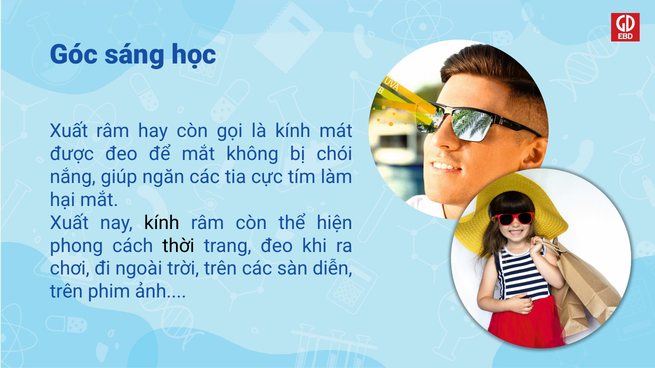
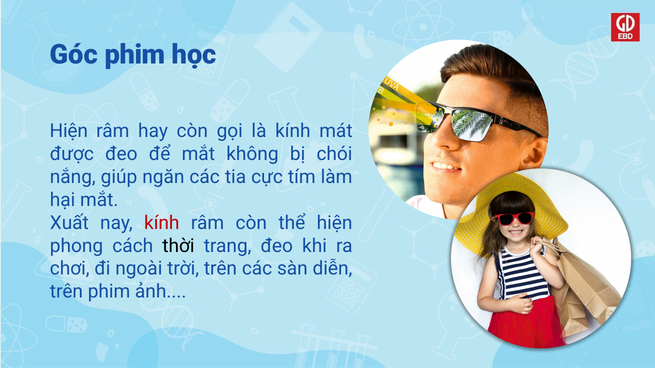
Góc sáng: sáng -> phim (135, 55)
Xuất: Xuất -> Hiện (69, 131)
kính colour: black -> red (162, 223)
